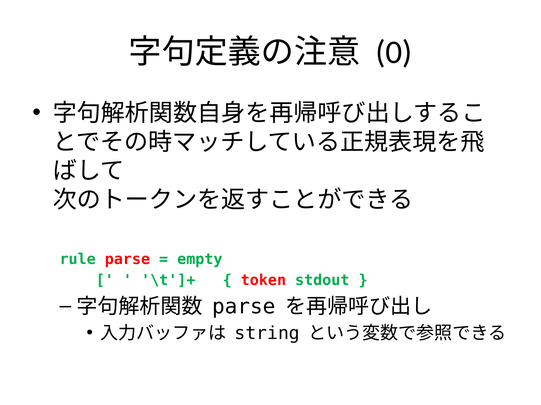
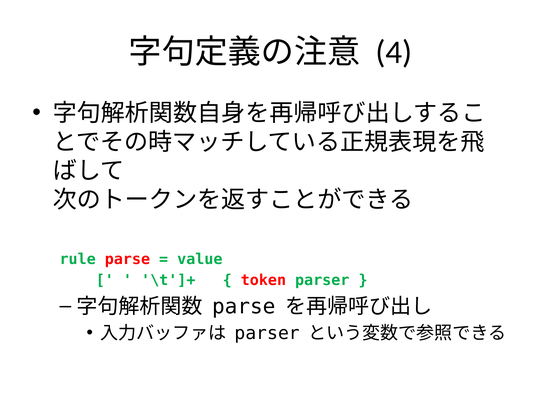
0: 0 -> 4 (394, 52)
empty: empty -> value (200, 260)
token stdout: stdout -> parser (322, 281)
string: string -> parser (267, 334)
